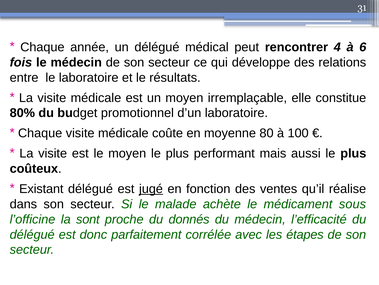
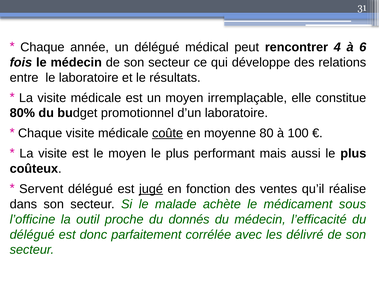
coûte underline: none -> present (168, 133)
Existant: Existant -> Servent (41, 189)
sont: sont -> outil (88, 219)
étapes: étapes -> délivré (305, 234)
